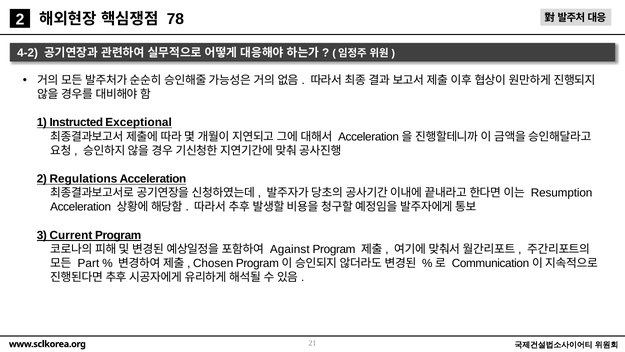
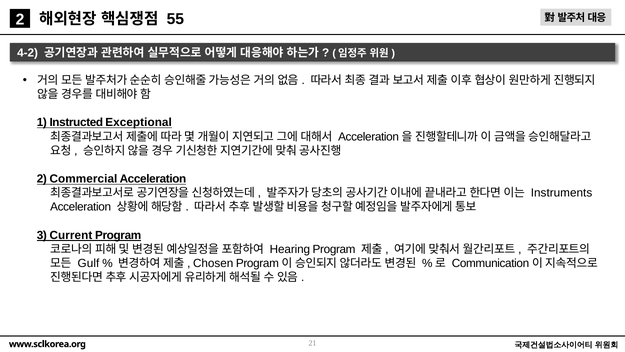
78: 78 -> 55 (175, 19)
Regulations: Regulations -> Commercial (83, 179)
Resumption: Resumption -> Instruments (562, 193)
Against: Against -> Hearing (290, 249)
Part: Part -> Gulf (88, 263)
